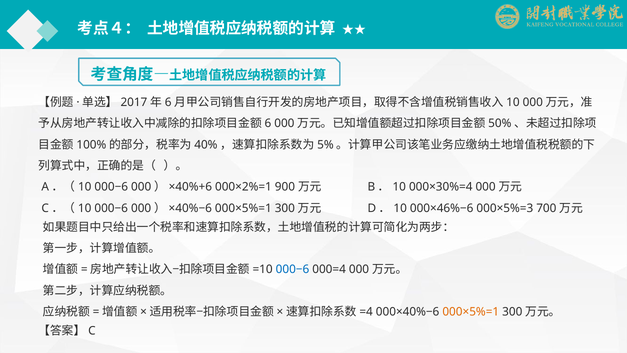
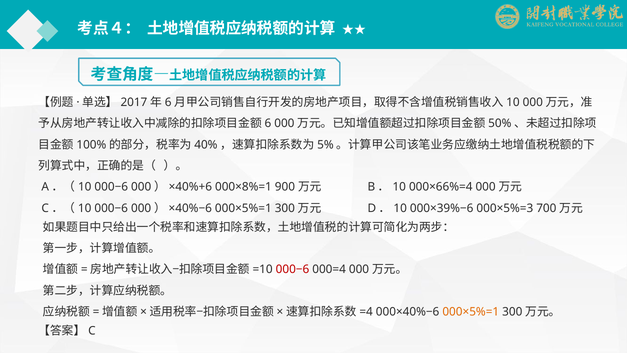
000×2%=1: 000×2%=1 -> 000×8%=1 (243, 187)
000×30%=4: 000×30%=4 -> 000×66%=4 (441, 187)
000×46%−6: 000×46%−6 -> 000×39%−6 (442, 208)
000−6 colour: blue -> red (293, 269)
